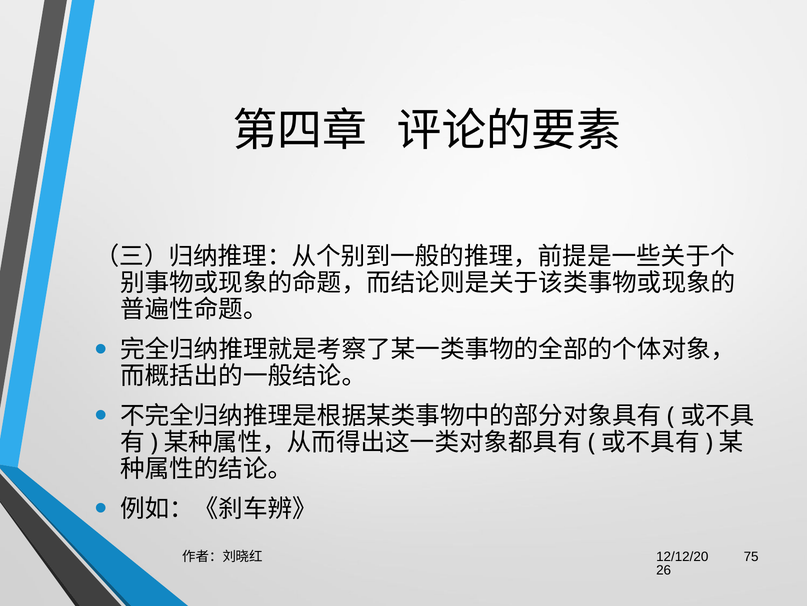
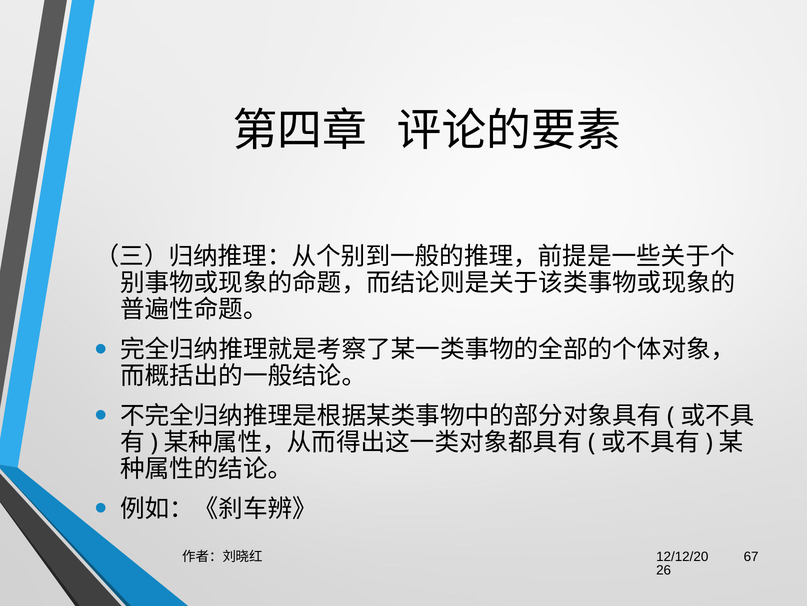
75: 75 -> 67 (751, 556)
